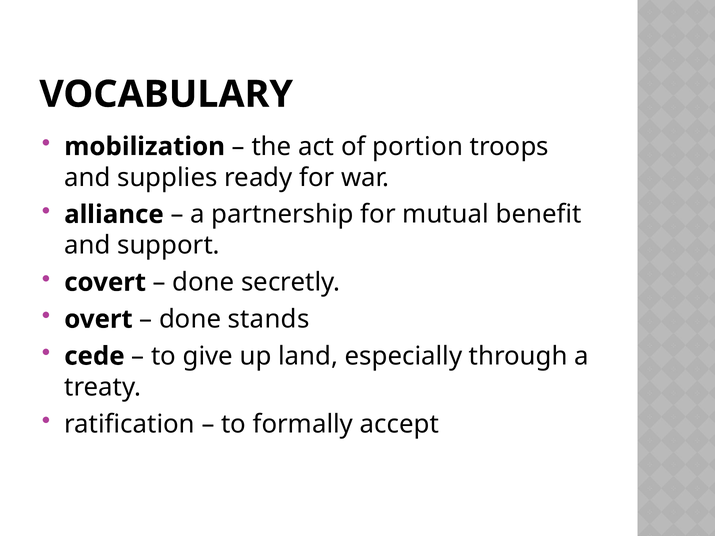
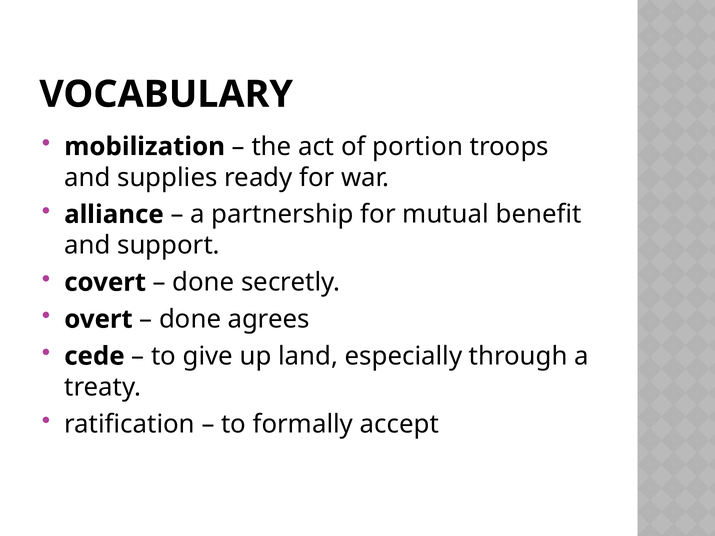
stands: stands -> agrees (269, 319)
